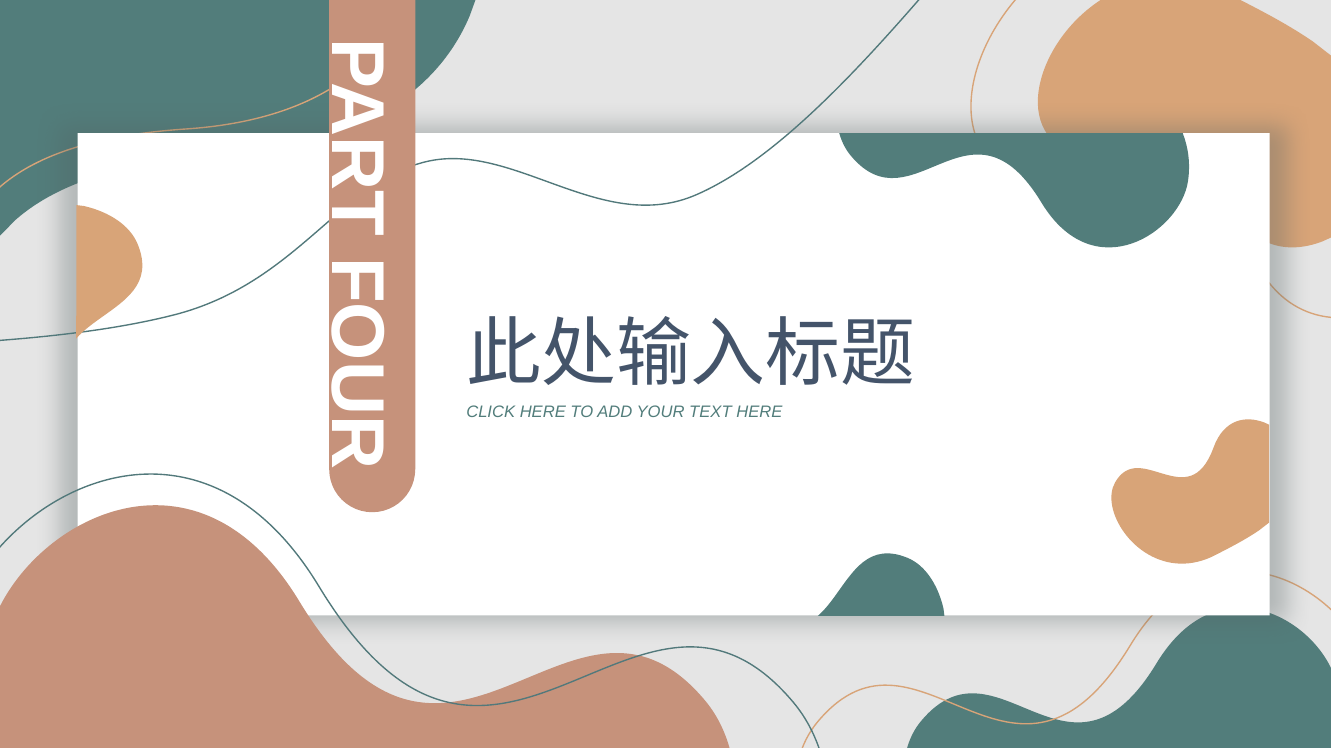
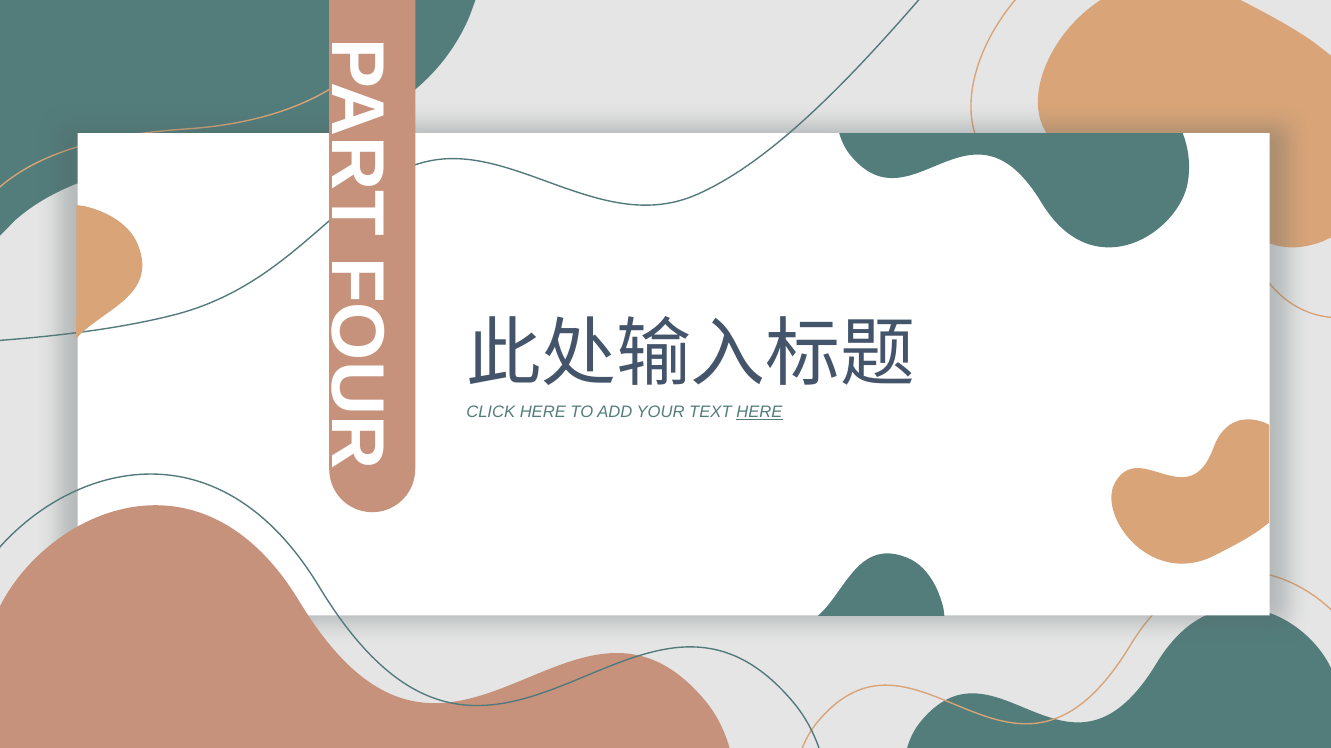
HERE underline: none -> present (759, 413)
